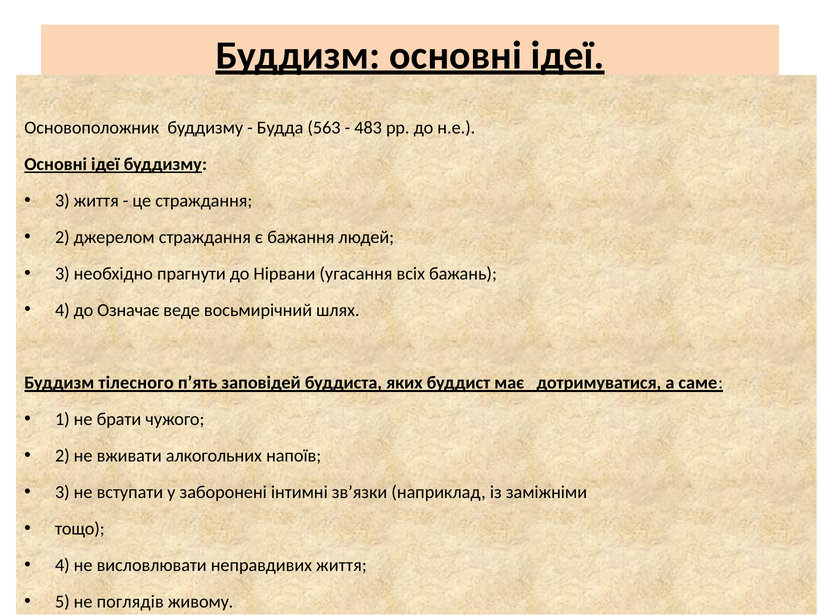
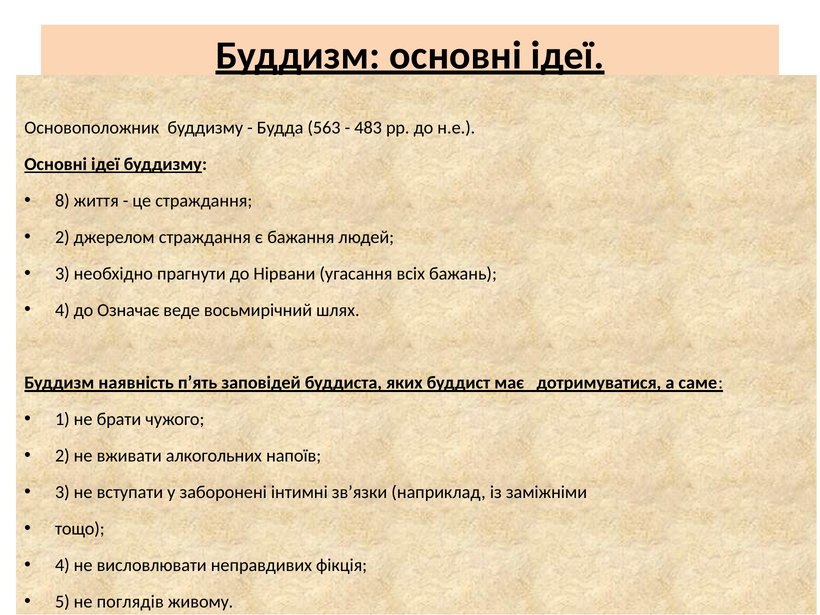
3: 3 -> 8 (62, 201)
тілесного: тілесного -> наявність (136, 383)
неправдивих життя: життя -> фікція (342, 565)
